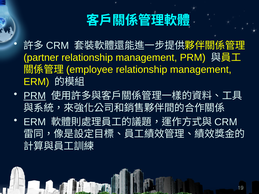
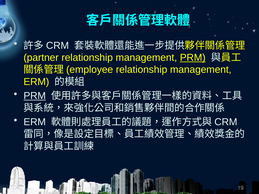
PRM underline: none -> present (193, 58)
